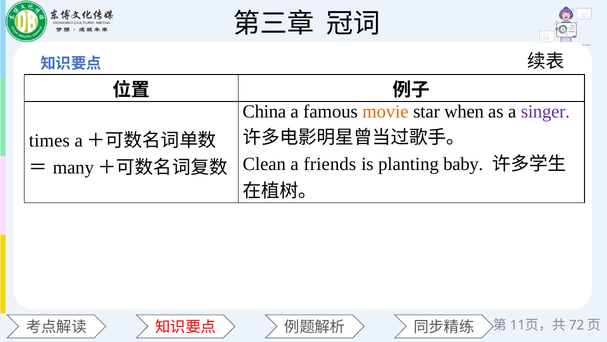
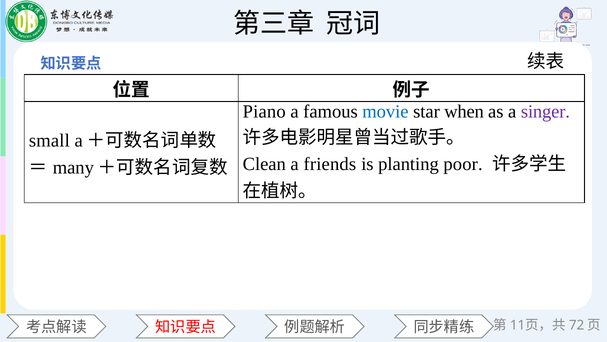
China: China -> Piano (264, 112)
movie colour: orange -> blue (385, 112)
times: times -> small (49, 140)
baby: baby -> poor (463, 164)
